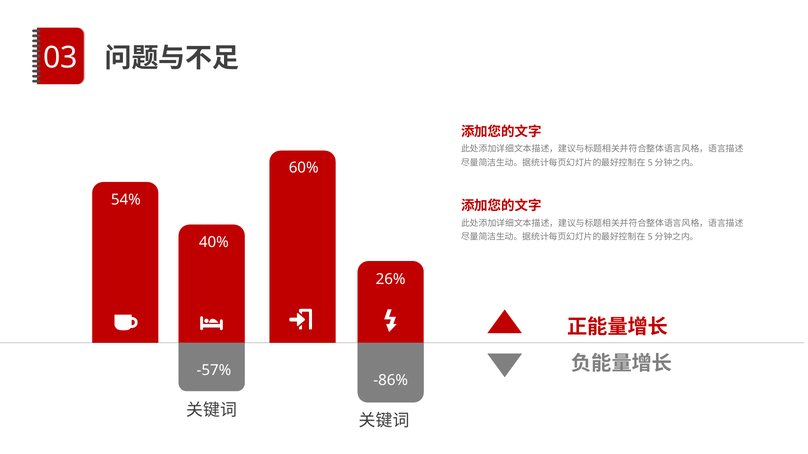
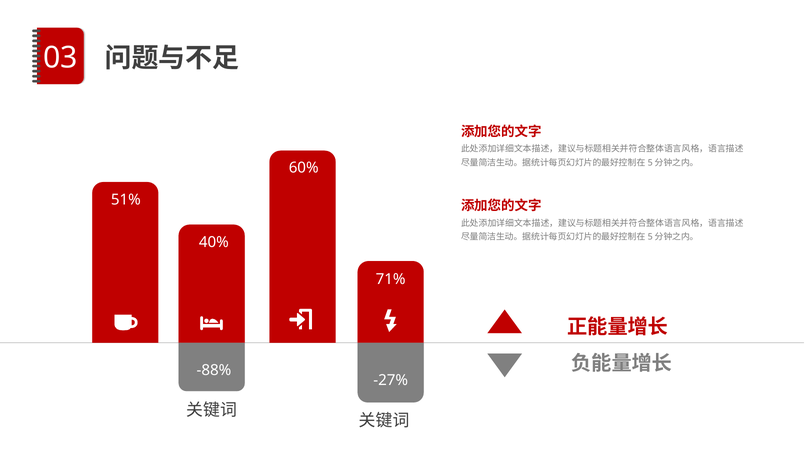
54%: 54% -> 51% (126, 200)
26%: 26% -> 71% (391, 279)
-57%: -57% -> -88% (214, 371)
-86%: -86% -> -27% (391, 381)
